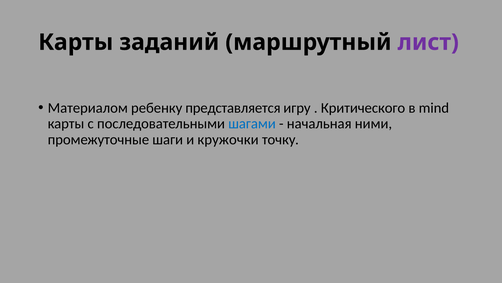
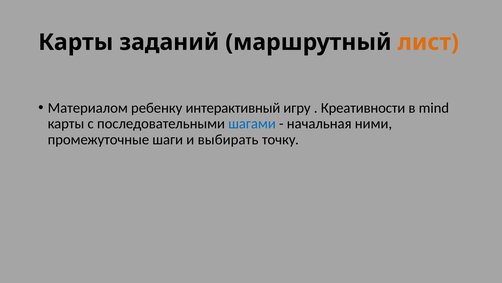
лист colour: purple -> orange (428, 42)
представляется: представляется -> интерактивный (233, 108)
Критического: Критического -> Креативности (363, 108)
кружочки: кружочки -> выбирать (228, 139)
